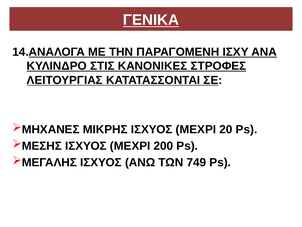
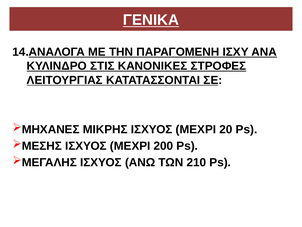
749: 749 -> 210 (196, 162)
